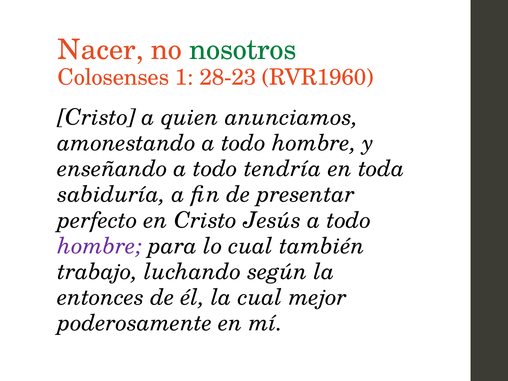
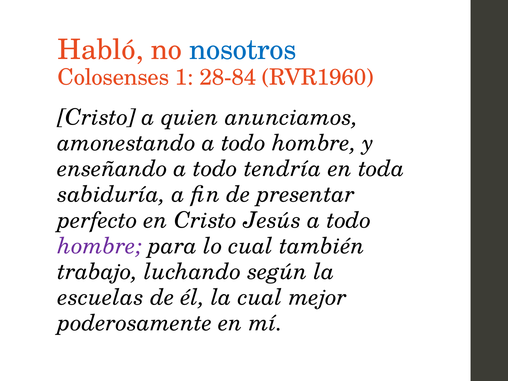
Nacer: Nacer -> Habló (101, 50)
nosotros colour: green -> blue (243, 50)
28-23: 28-23 -> 28-84 (228, 77)
entonces: entonces -> escuelas (101, 297)
